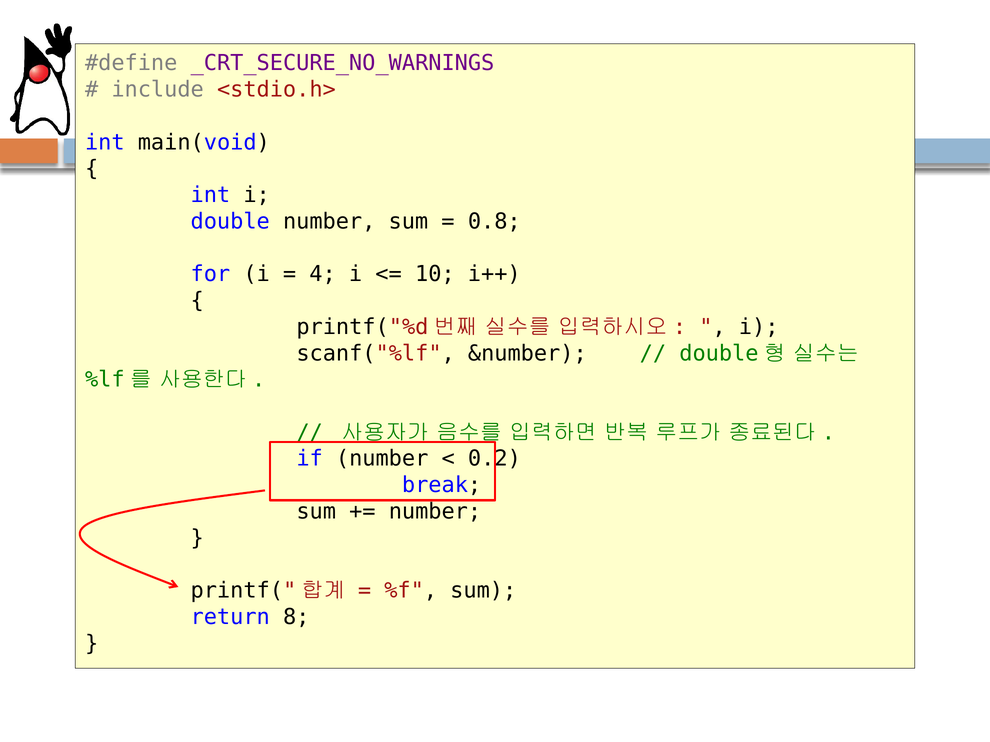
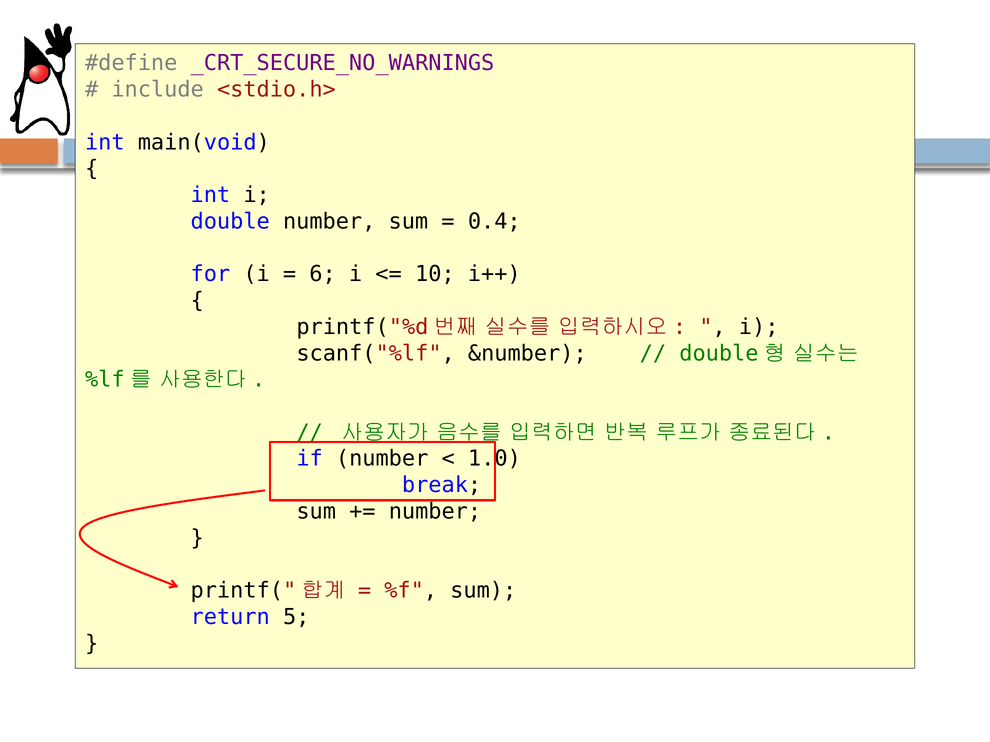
0.8: 0.8 -> 0.4 (494, 222)
4: 4 -> 6 (323, 274)
0.2: 0.2 -> 1.0 (494, 459)
8: 8 -> 5 (296, 617)
